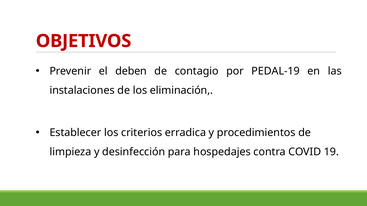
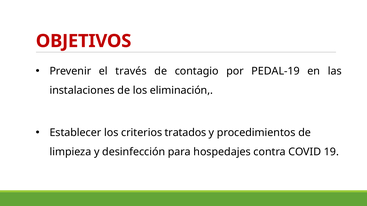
deben: deben -> través (131, 71)
erradica: erradica -> tratados (185, 133)
